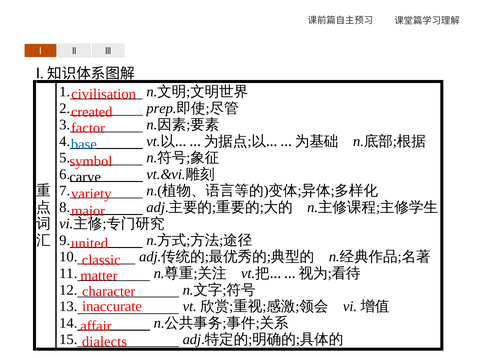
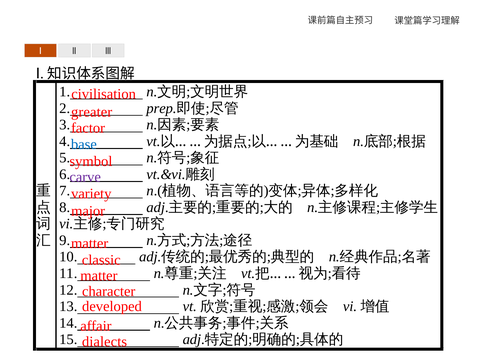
created: created -> greater (92, 112)
carve colour: black -> purple (85, 177)
united: united -> matter (90, 244)
inaccurate: inaccurate -> developed (112, 307)
